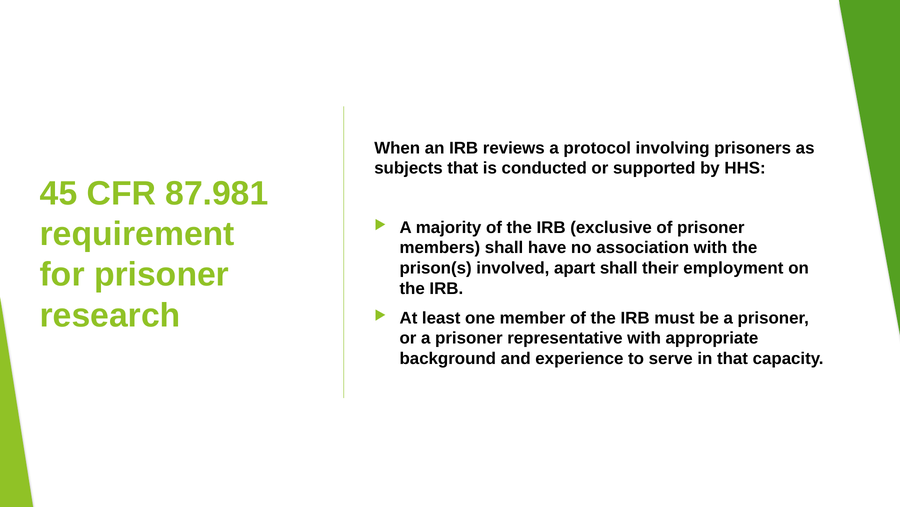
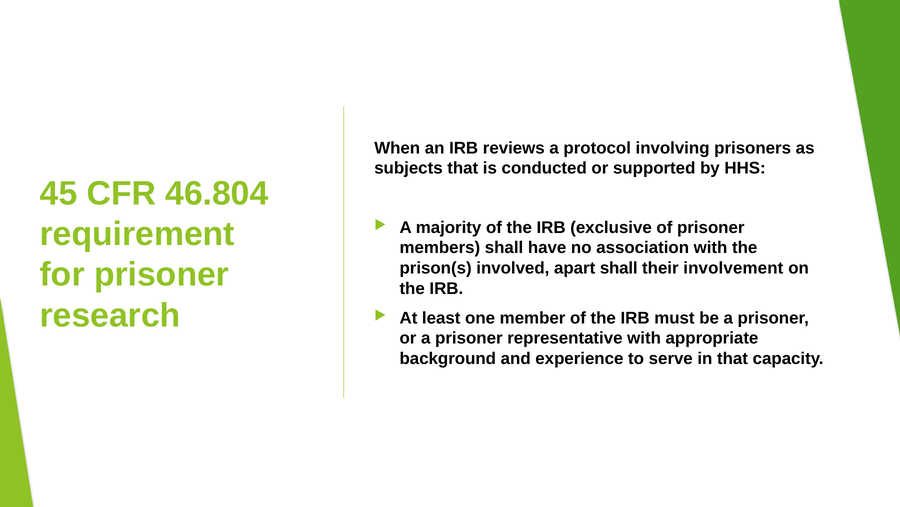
87.981: 87.981 -> 46.804 (217, 193)
employment: employment -> involvement (733, 268)
